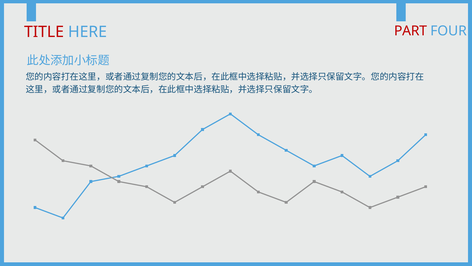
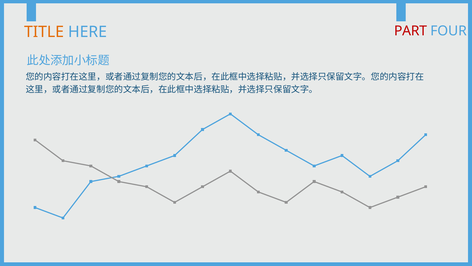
TITLE colour: red -> orange (44, 32)
